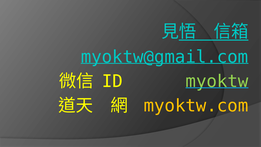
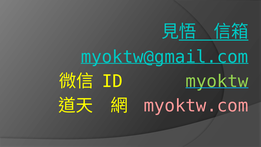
myoktw.com colour: yellow -> pink (196, 106)
